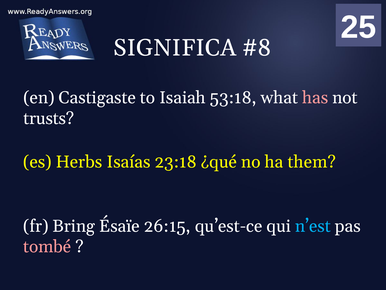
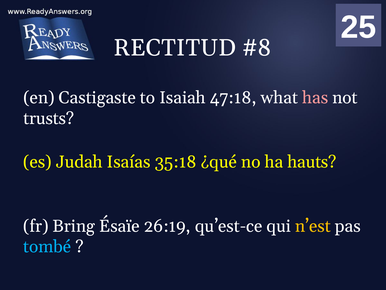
SIGNIFICA: SIGNIFICA -> RECTITUD (175, 48)
53:18: 53:18 -> 47:18 (233, 98)
Herbs: Herbs -> Judah (79, 162)
23:18: 23:18 -> 35:18 (176, 162)
them: them -> hauts (312, 162)
26:15: 26:15 -> 26:19 (167, 226)
n’est colour: light blue -> yellow (313, 226)
tombé colour: pink -> light blue (47, 246)
